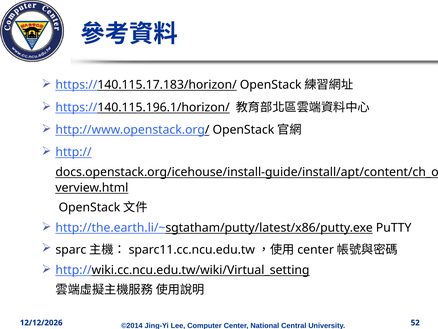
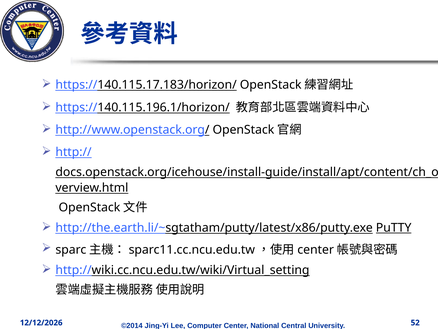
PuTTY underline: none -> present (394, 227)
